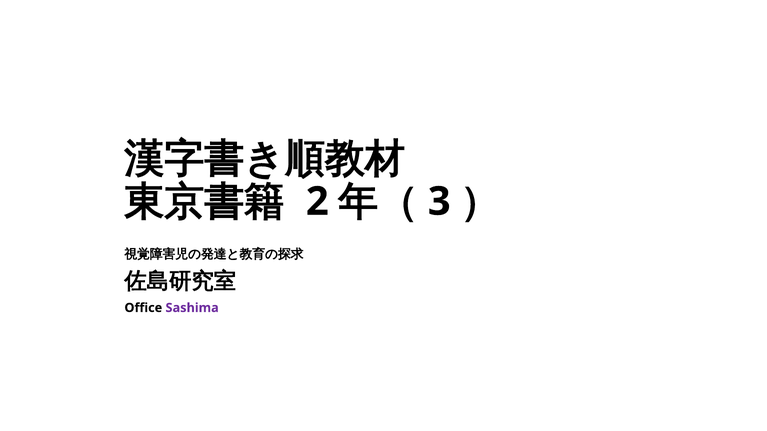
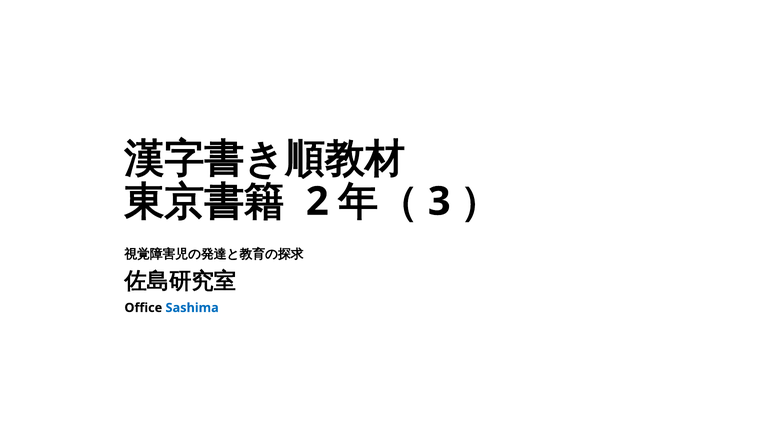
Sashima colour: purple -> blue (192, 308)
